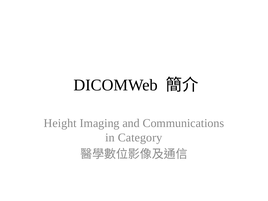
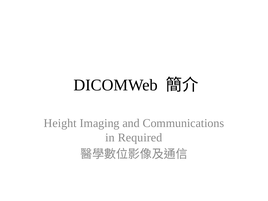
Category: Category -> Required (140, 138)
